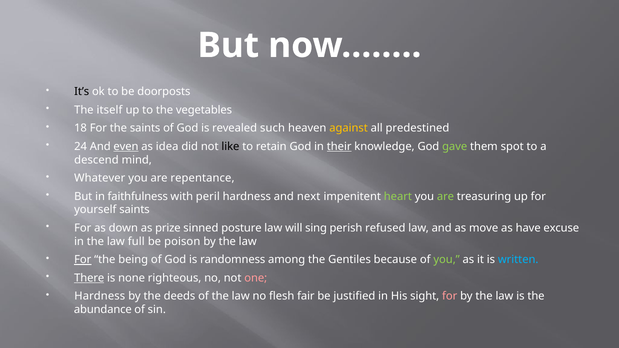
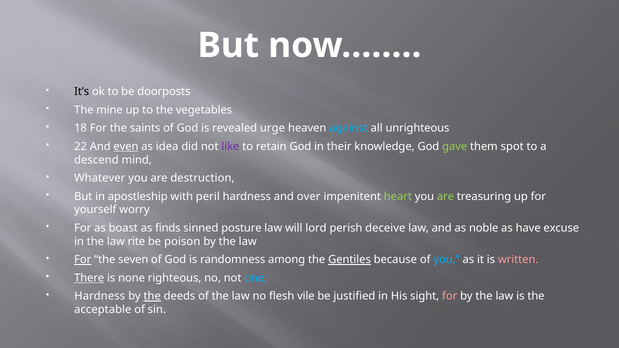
itself: itself -> mine (110, 110)
such: such -> urge (272, 128)
against colour: yellow -> light blue (349, 128)
predestined: predestined -> unrighteous (417, 128)
24: 24 -> 22 (81, 147)
like colour: black -> purple (230, 147)
their underline: present -> none (339, 147)
repentance: repentance -> destruction (202, 178)
faithfulness: faithfulness -> apostleship (138, 196)
next: next -> over (309, 196)
yourself saints: saints -> worry (134, 210)
down: down -> boast (123, 228)
prize: prize -> finds (168, 228)
sing: sing -> lord (316, 228)
refused: refused -> deceive (385, 228)
move: move -> noble (484, 228)
full: full -> rite (136, 242)
being: being -> seven (133, 260)
Gentiles underline: none -> present (350, 260)
you colour: light green -> light blue (447, 260)
written colour: light blue -> pink (518, 260)
one colour: pink -> light blue (256, 278)
the underline: none -> present (152, 296)
fair: fair -> vile (306, 296)
abundance: abundance -> acceptable (103, 310)
